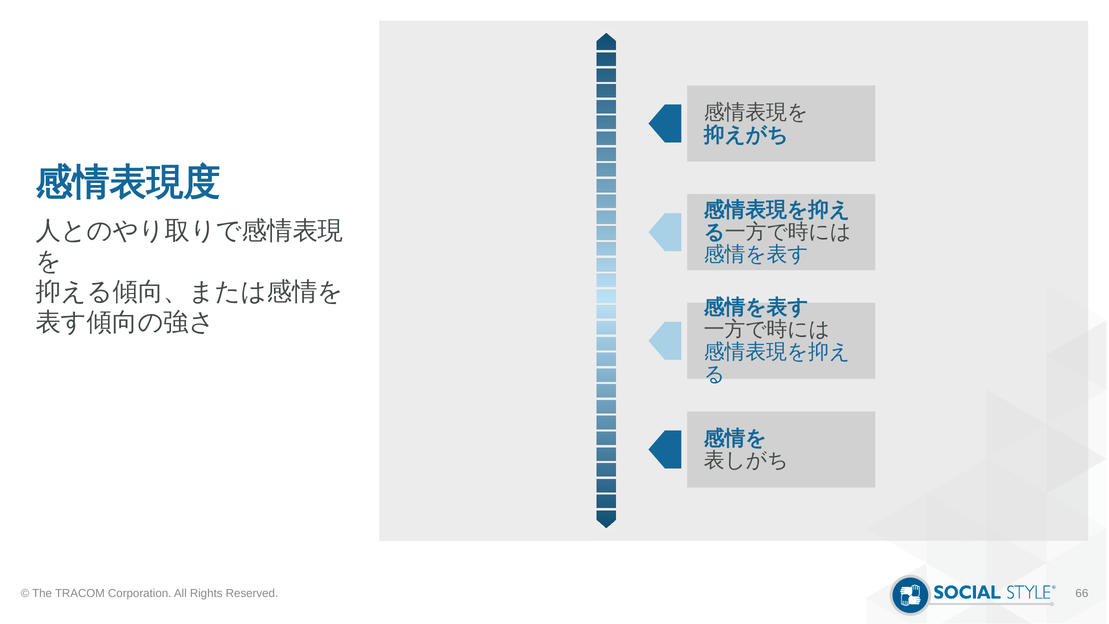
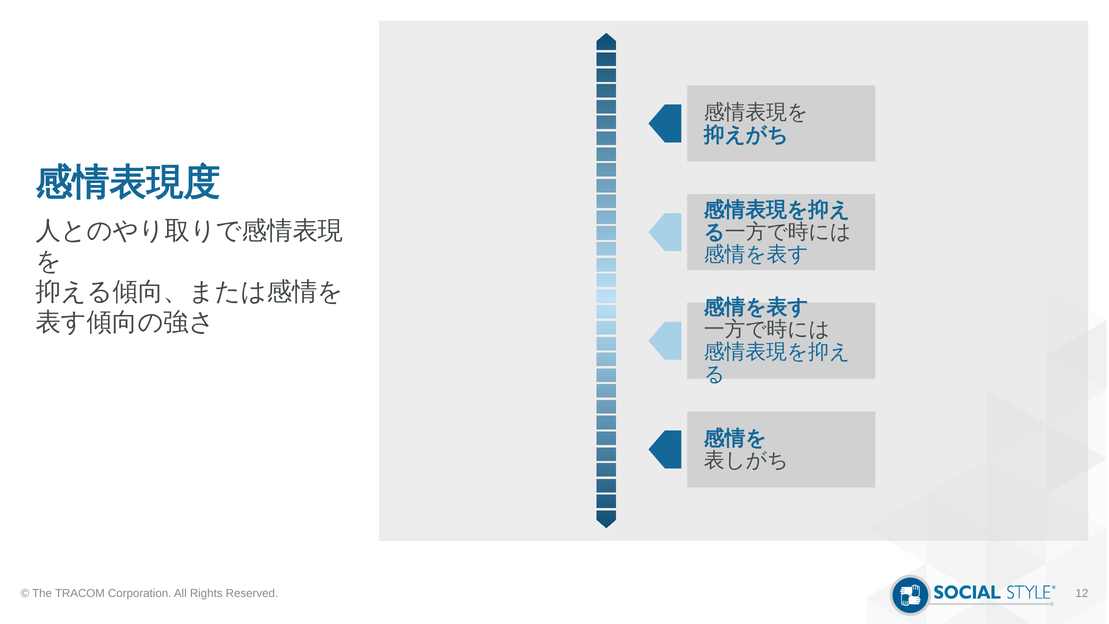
66: 66 -> 12 (1082, 593)
